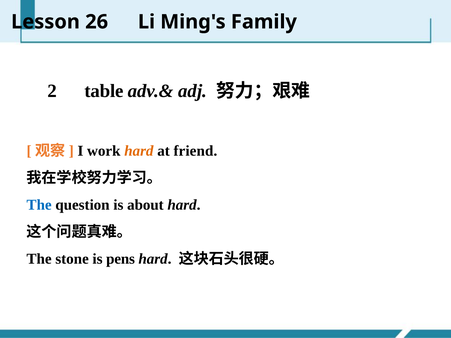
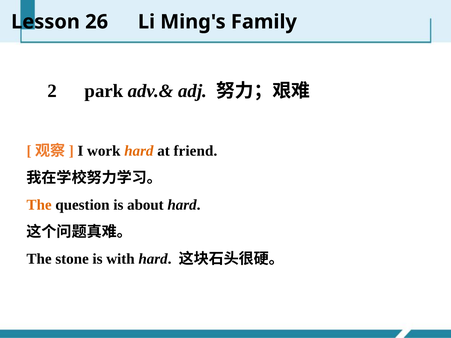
table: table -> park (104, 91)
The colour: blue -> orange (39, 205)
pens: pens -> with (120, 259)
